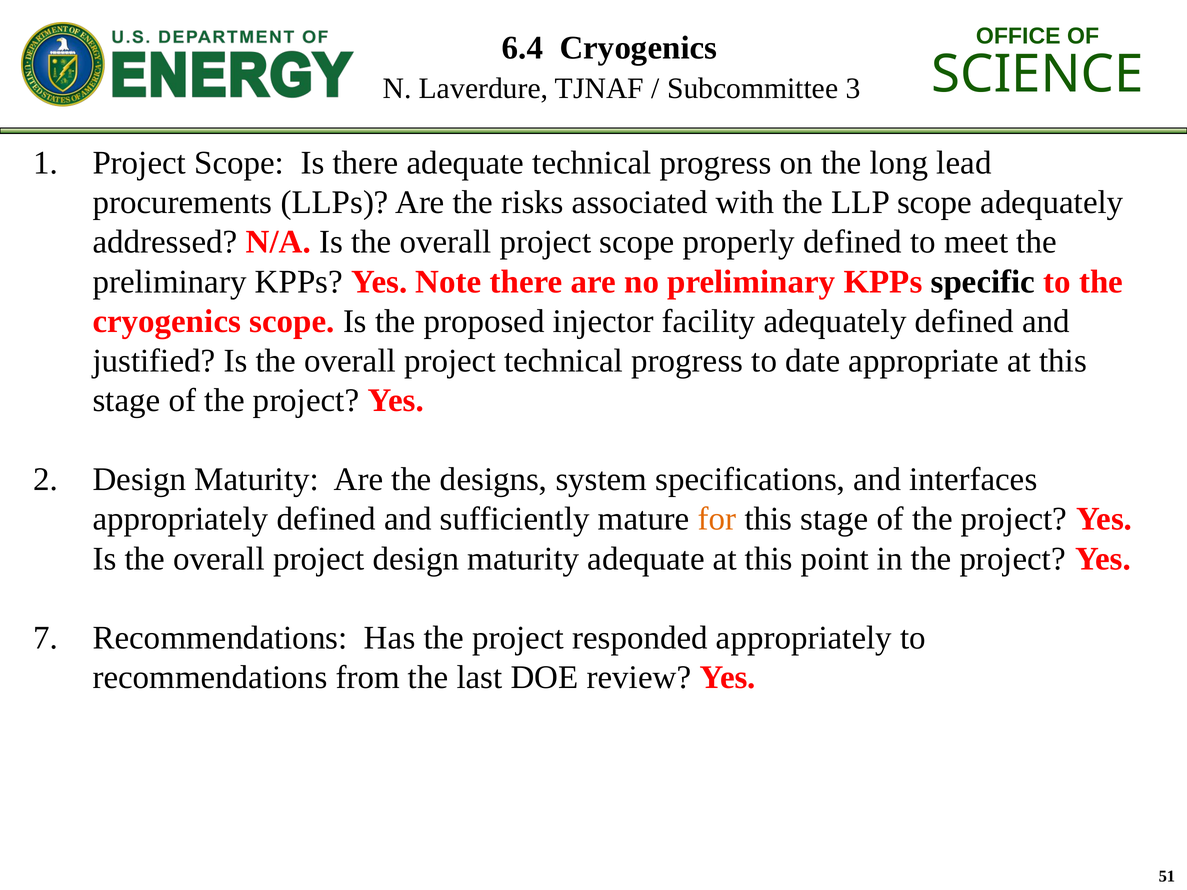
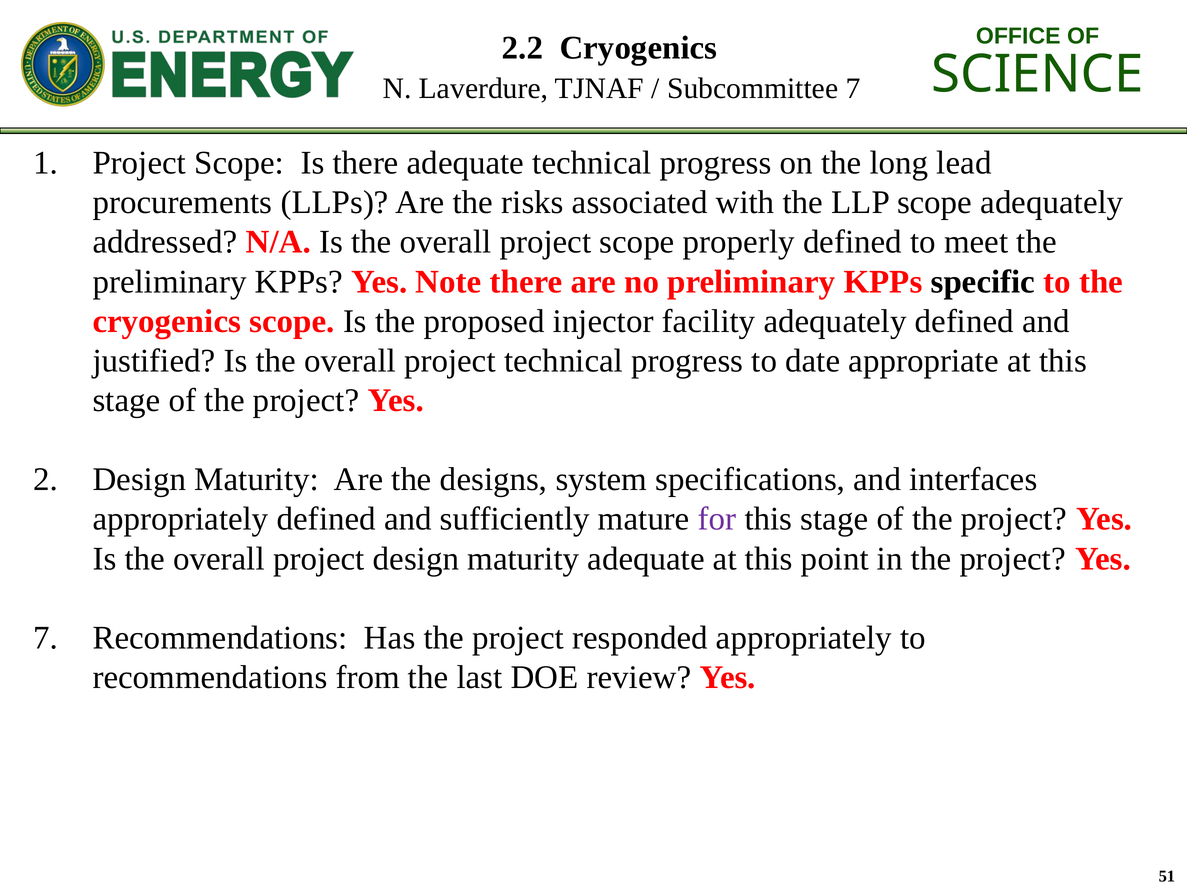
6.4: 6.4 -> 2.2 (522, 48)
Subcommittee 3: 3 -> 7 (853, 88)
for colour: orange -> purple (717, 519)
